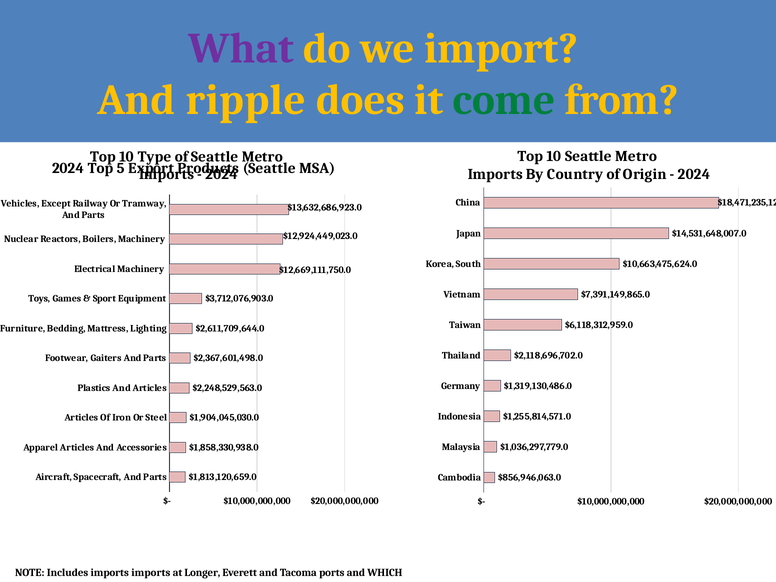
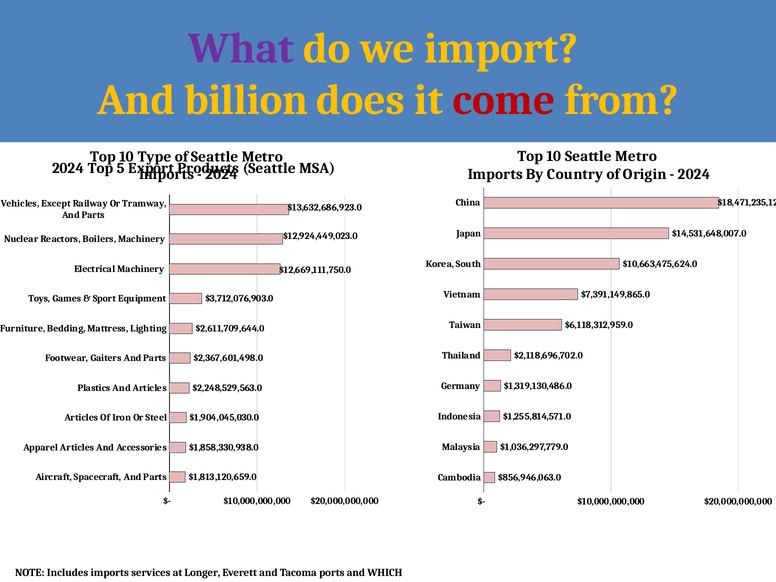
ripple: ripple -> billion (246, 100)
come colour: green -> red (504, 100)
imports imports: imports -> services (151, 573)
